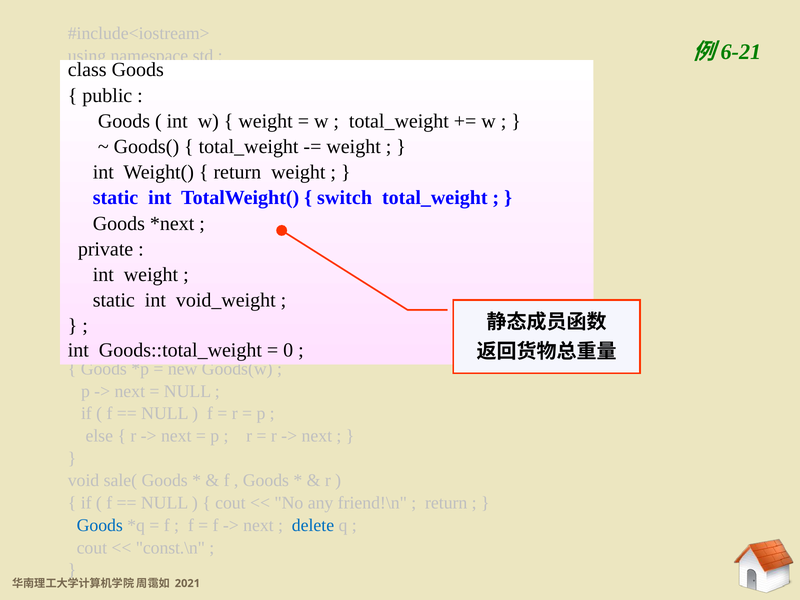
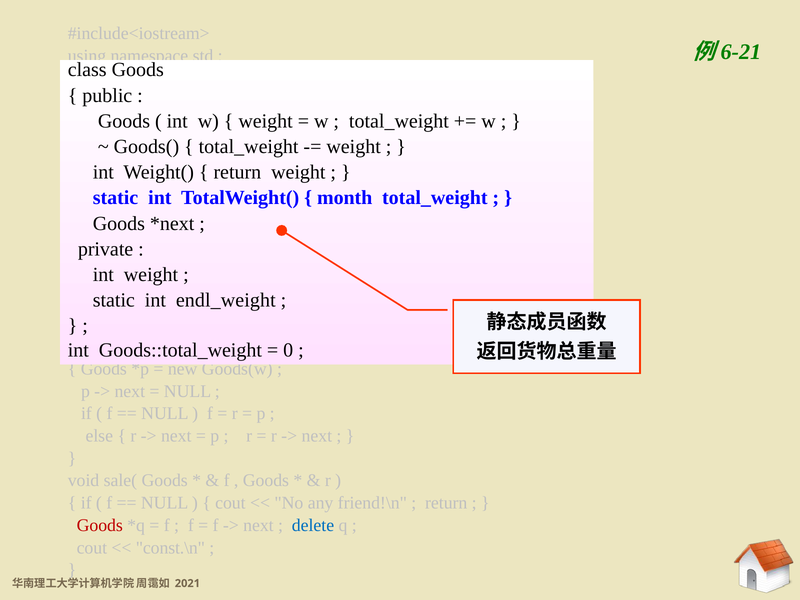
switch: switch -> month (345, 198)
void_weight: void_weight -> endl_weight (226, 300)
Goods colour: blue -> red (100, 525)
